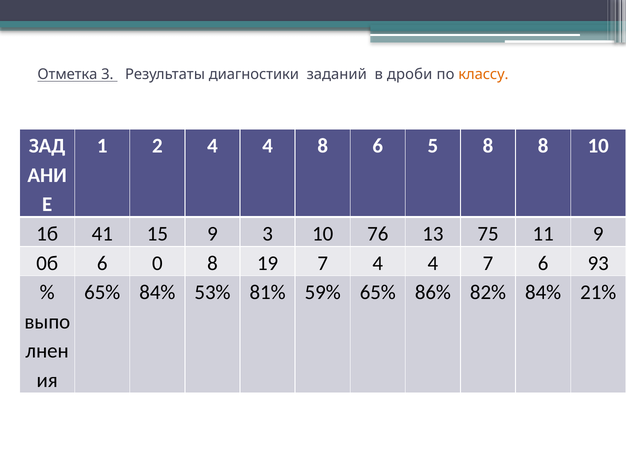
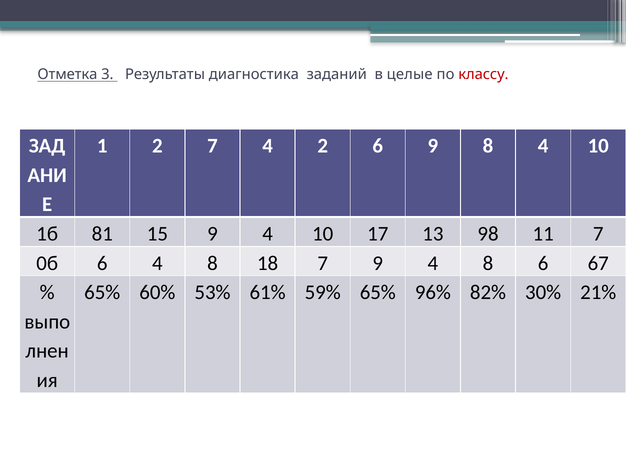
диагностики: диагностики -> диагностика (254, 74)
дроби: дроби -> целые (410, 74)
классу colour: orange -> red (483, 74)
2 4: 4 -> 7 (212, 146)
4 8: 8 -> 2 (323, 146)
6 5: 5 -> 9 (433, 146)
8 8: 8 -> 4 (543, 146)
41: 41 -> 81 (102, 234)
15 9 3: 3 -> 4 (268, 234)
76: 76 -> 17 (378, 234)
75: 75 -> 98 (488, 234)
11 9: 9 -> 7 (598, 234)
6 0: 0 -> 4 (157, 263)
19: 19 -> 18 (268, 263)
7 4: 4 -> 9 (378, 263)
7: 7 -> 8 (488, 263)
93: 93 -> 67 (598, 263)
65% 84%: 84% -> 60% (157, 292)
81%: 81% -> 61% (268, 292)
86%: 86% -> 96% (433, 292)
82% 84%: 84% -> 30% (543, 292)
